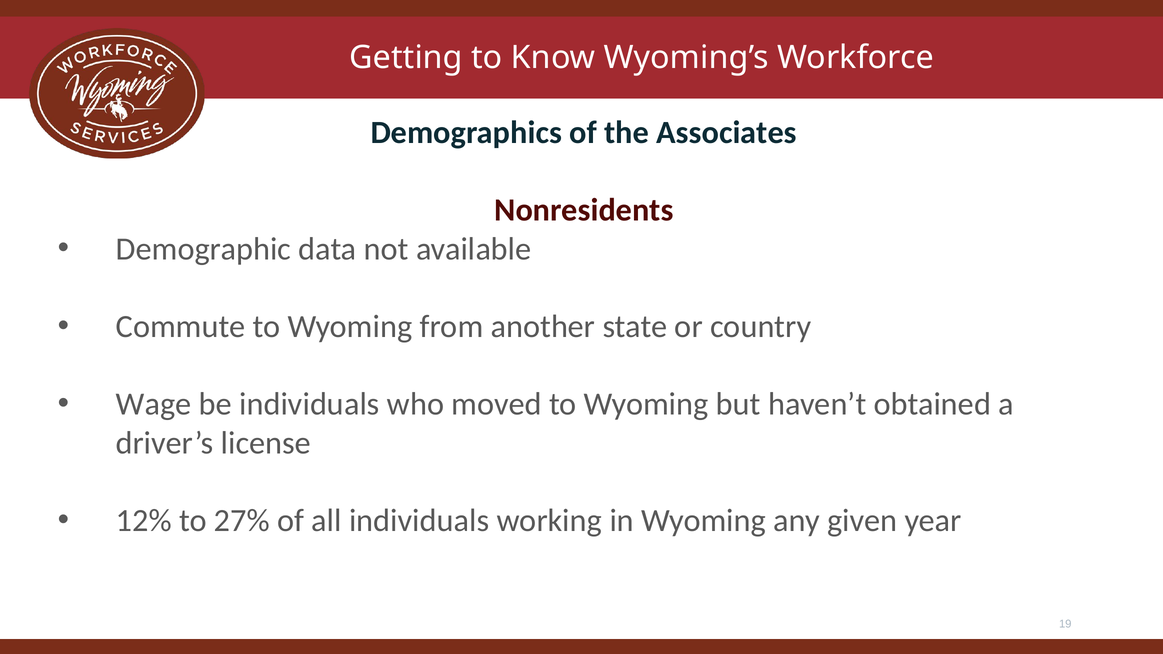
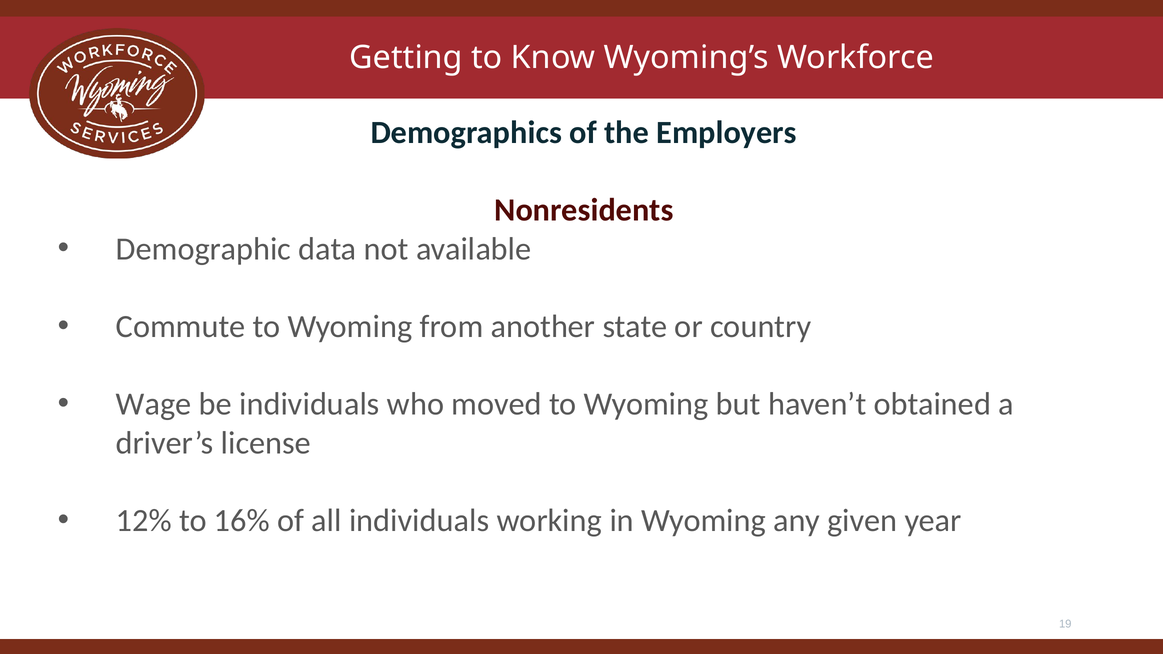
Associates: Associates -> Employers (727, 133)
27%: 27% -> 16% (242, 521)
